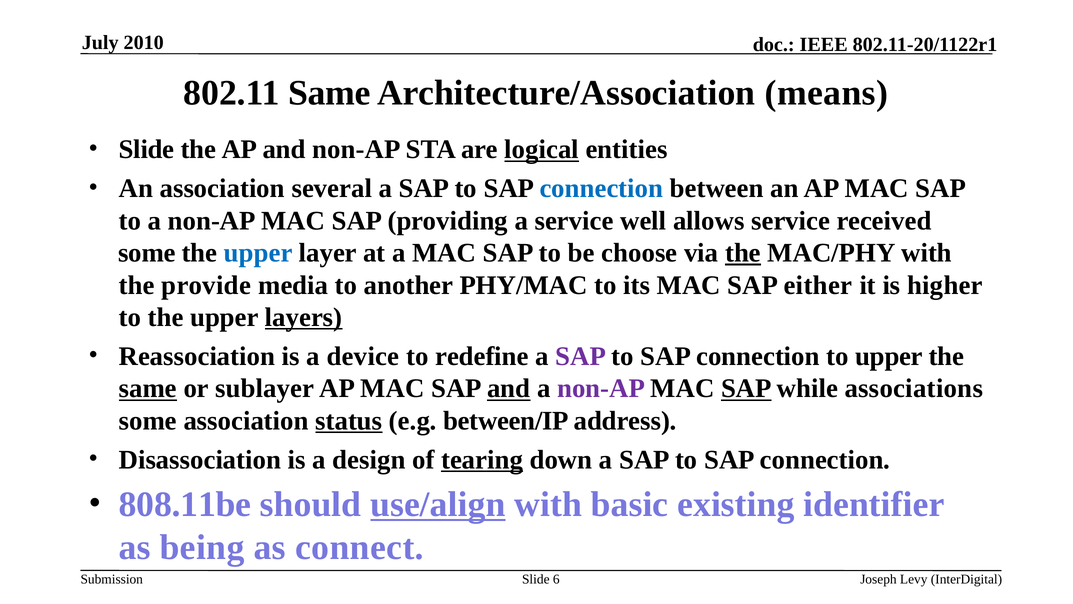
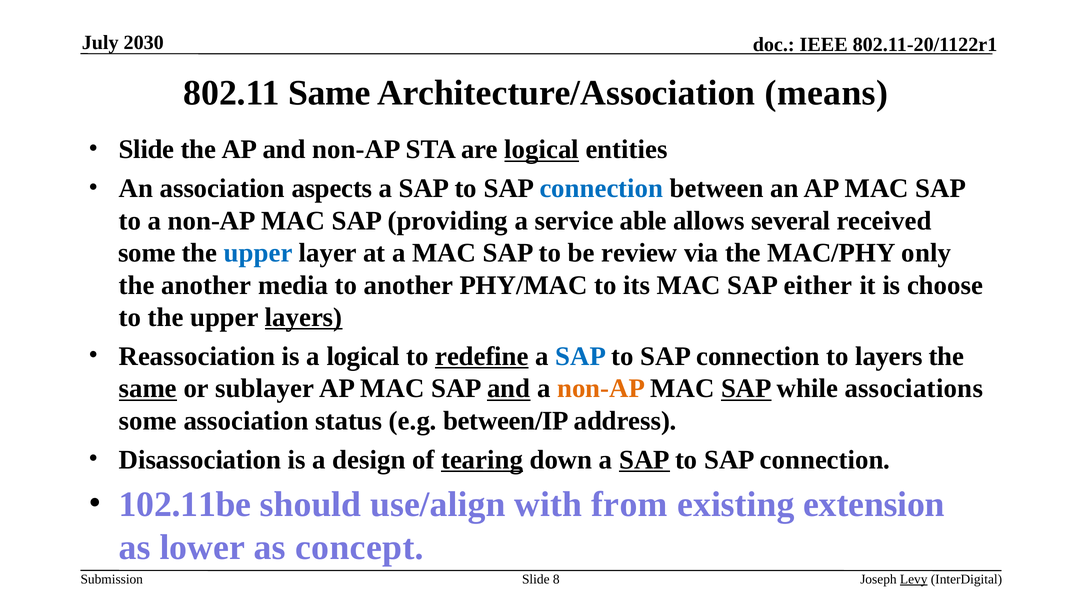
2010: 2010 -> 2030 (144, 43)
several: several -> aspects (332, 188)
well: well -> able (643, 221)
allows service: service -> several (791, 221)
choose: choose -> review (639, 253)
the underline: present -> none (743, 253)
MAC/PHY with: with -> only (926, 253)
the provide: provide -> another (206, 285)
higher: higher -> choose (945, 285)
a device: device -> logical (363, 356)
redefine underline: none -> present (482, 356)
SAP colour: purple -> blue (581, 356)
to upper: upper -> layers (889, 356)
non-AP colour: purple -> orange (601, 388)
status underline: present -> none (349, 420)
SAP underline: none -> present (644, 459)
808.11be: 808.11be -> 102.11be (185, 504)
use/align underline: present -> none (438, 504)
basic: basic -> from (629, 504)
identifier: identifier -> extension (874, 504)
being: being -> lower (202, 547)
connect: connect -> concept (360, 547)
6: 6 -> 8 (556, 579)
Levy underline: none -> present (914, 579)
